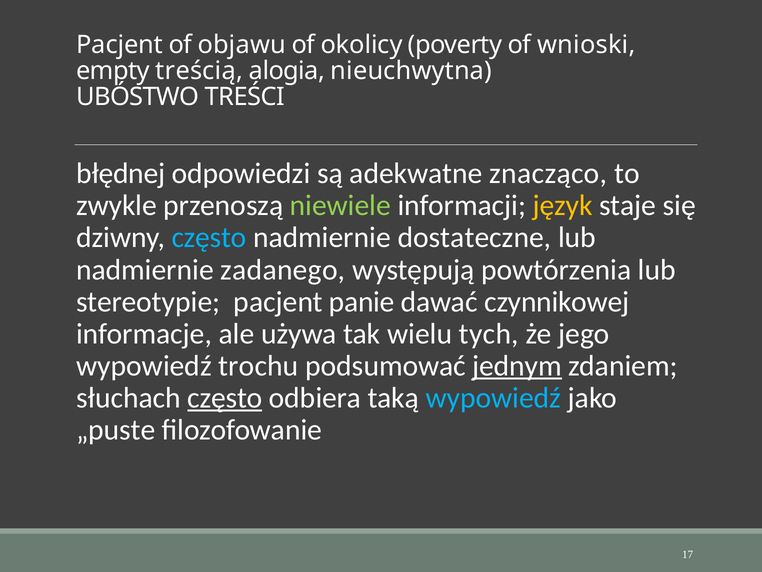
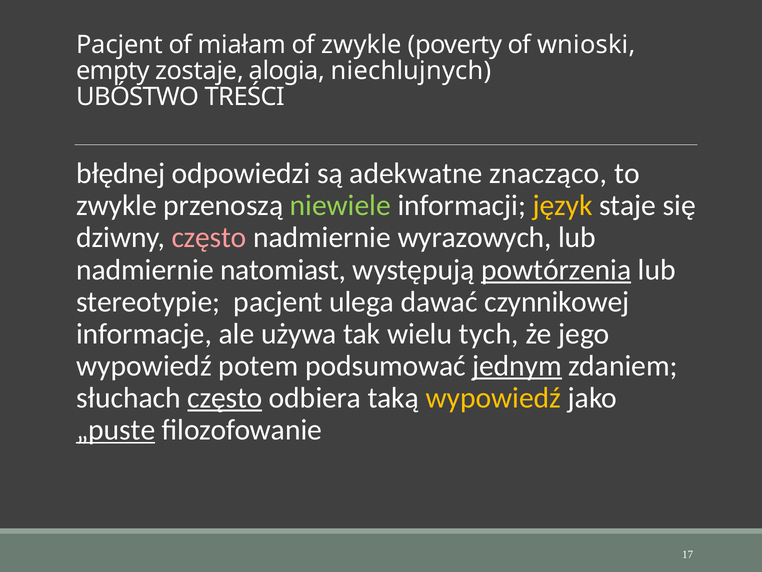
objawu: objawu -> miałam (242, 45)
of okolicy: okolicy -> zwykle (361, 45)
treścią: treścią -> zostaje (199, 71)
nieuchwytna: nieuchwytna -> niechlujnych (411, 71)
często colour: light blue -> pink (209, 237)
dostateczne: dostateczne -> wyrazowych (475, 237)
zadanego: zadanego -> natomiast (283, 269)
powtórzenia underline: none -> present (556, 269)
panie: panie -> ulega (362, 301)
trochu: trochu -> potem (258, 366)
wypowiedź colour: light blue -> yellow (493, 398)
„puste underline: none -> present (116, 430)
